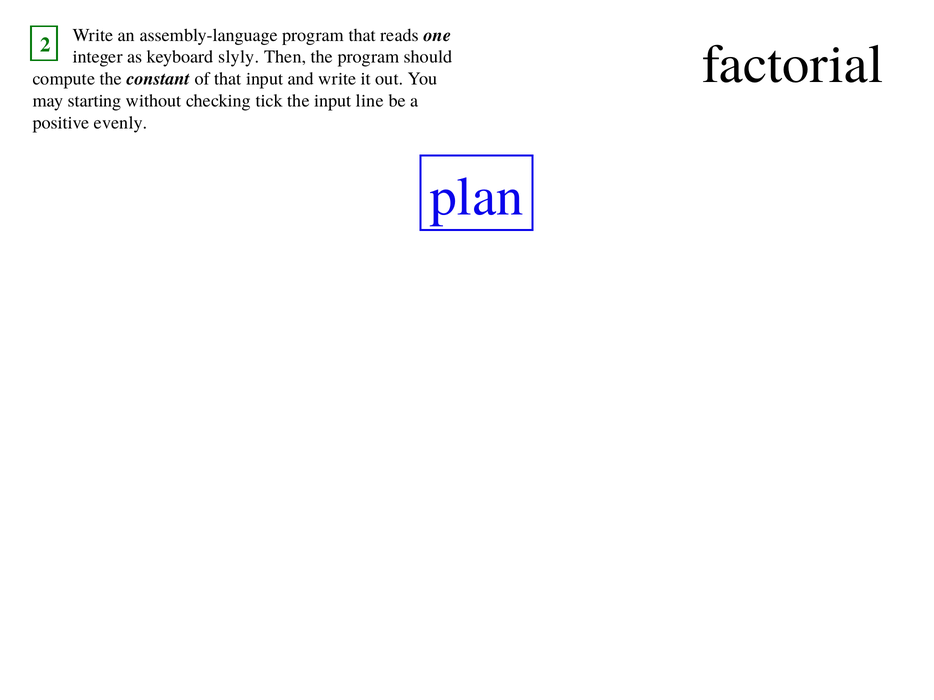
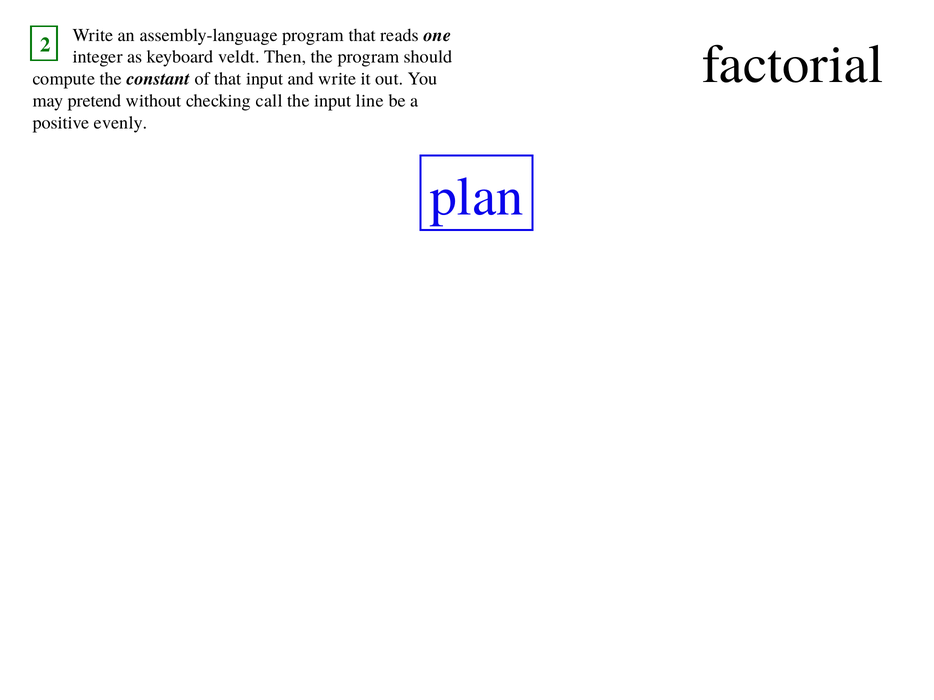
slyly: slyly -> veldt (239, 57)
starting: starting -> pretend (95, 101)
tick: tick -> call (269, 101)
